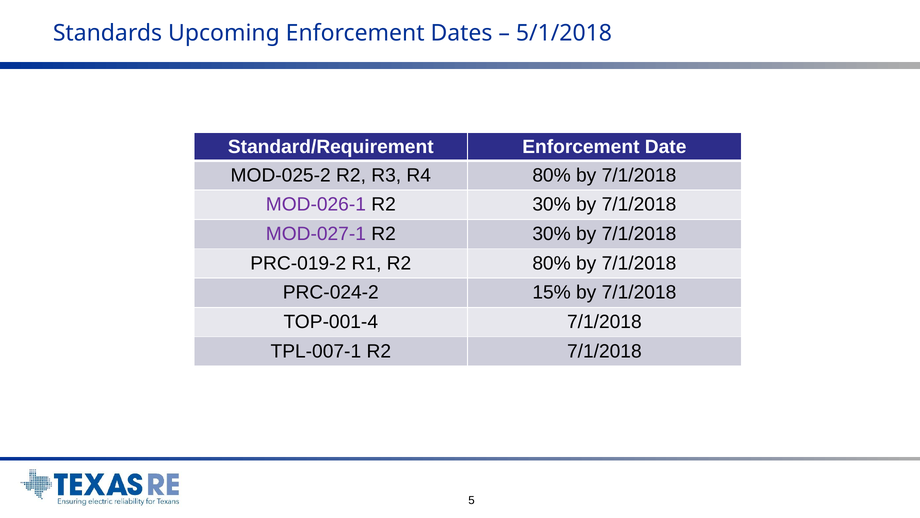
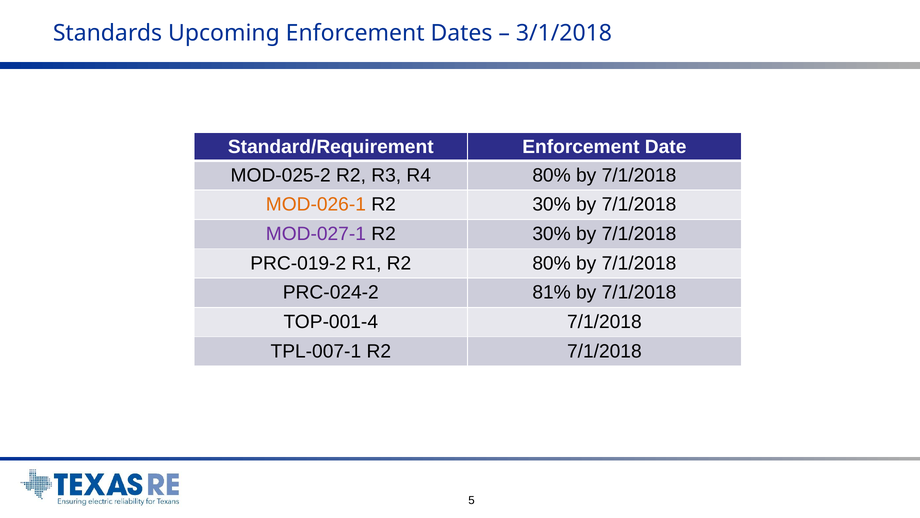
5/1/2018: 5/1/2018 -> 3/1/2018 (564, 33)
MOD-026-1 colour: purple -> orange (316, 204)
15%: 15% -> 81% (552, 292)
